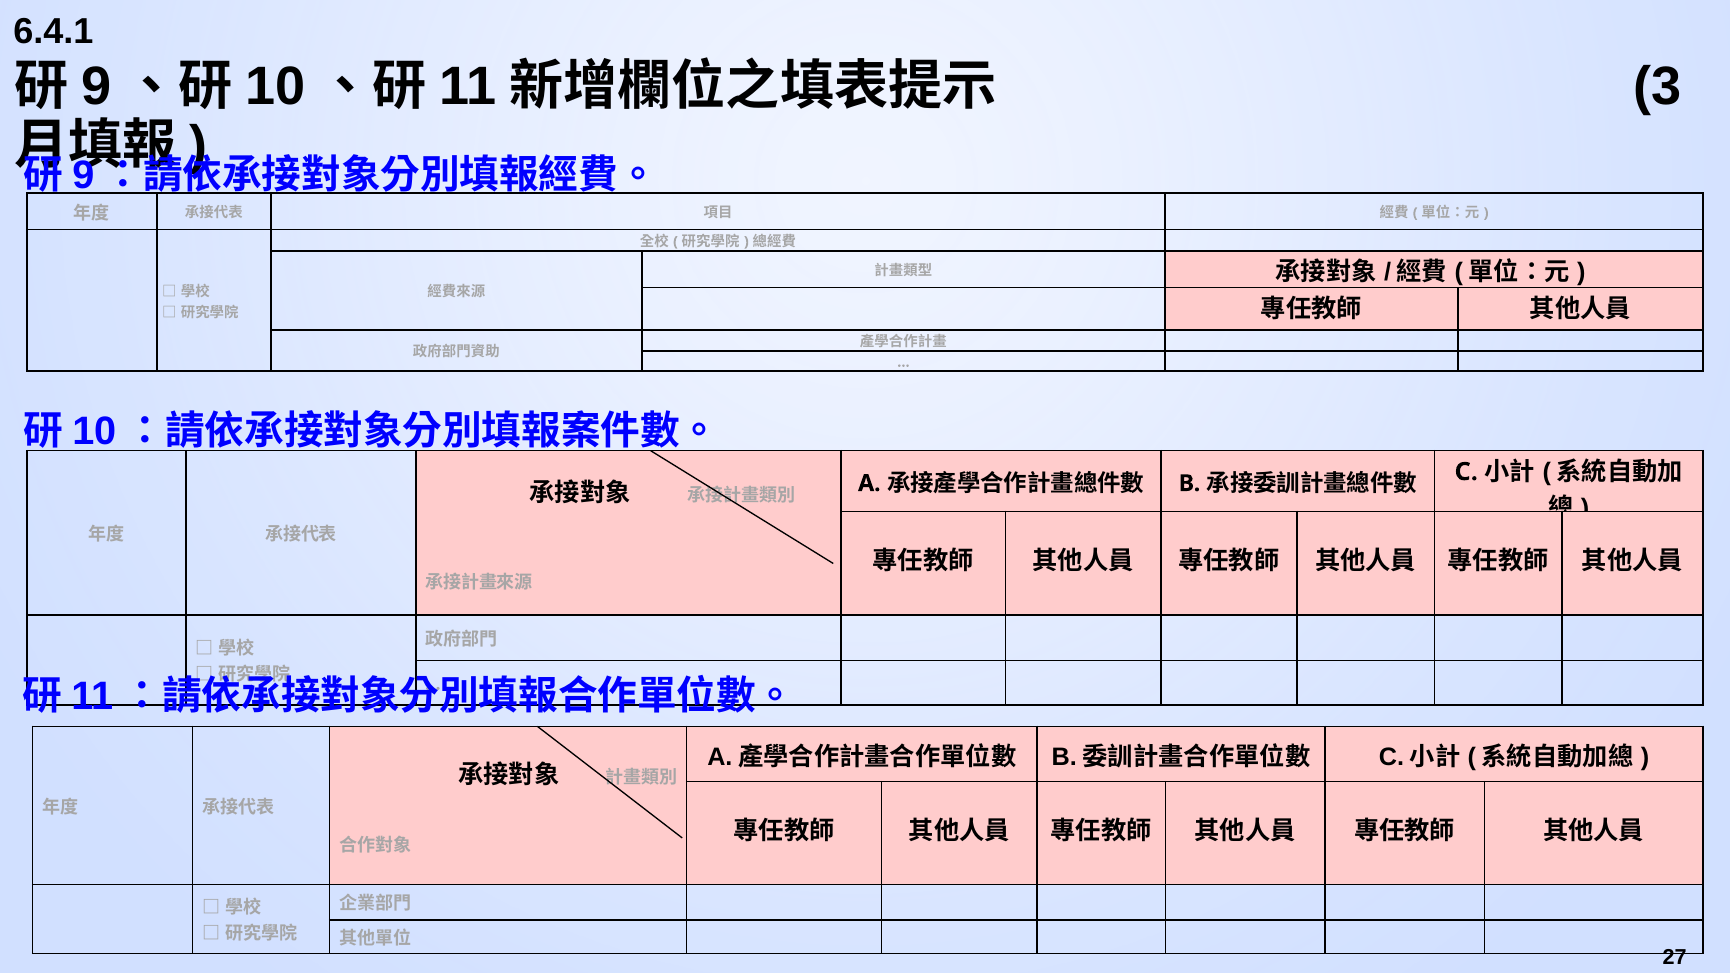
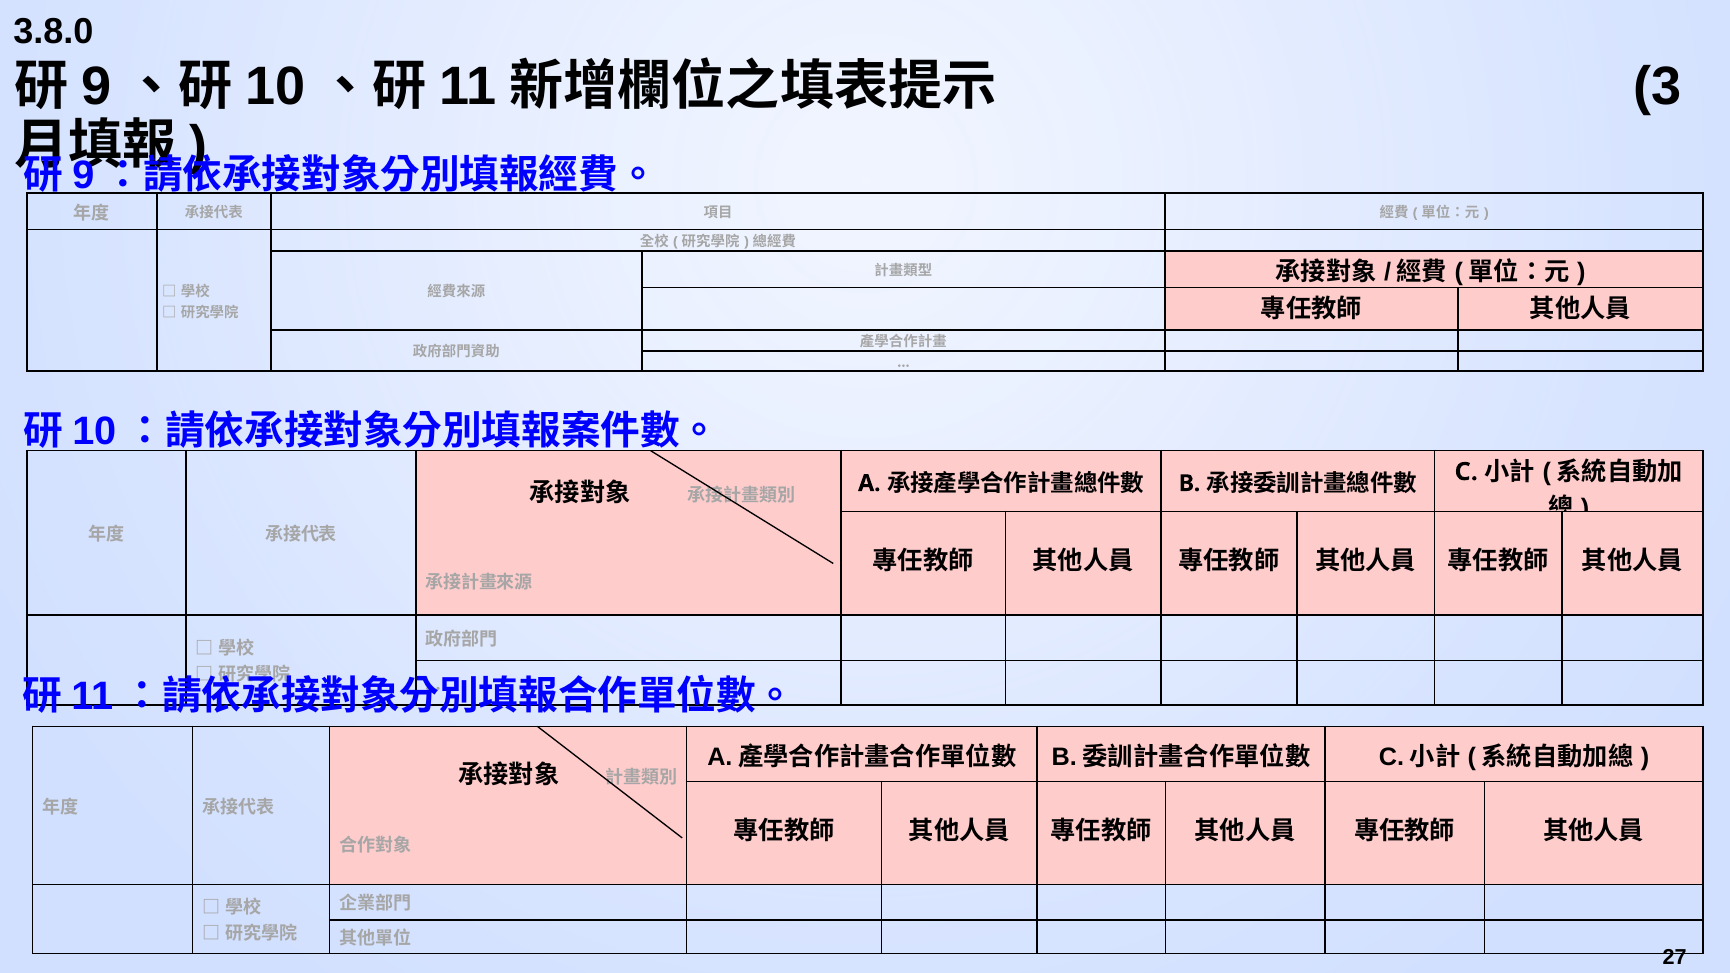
6.4.1: 6.4.1 -> 3.8.0 (53, 32)
